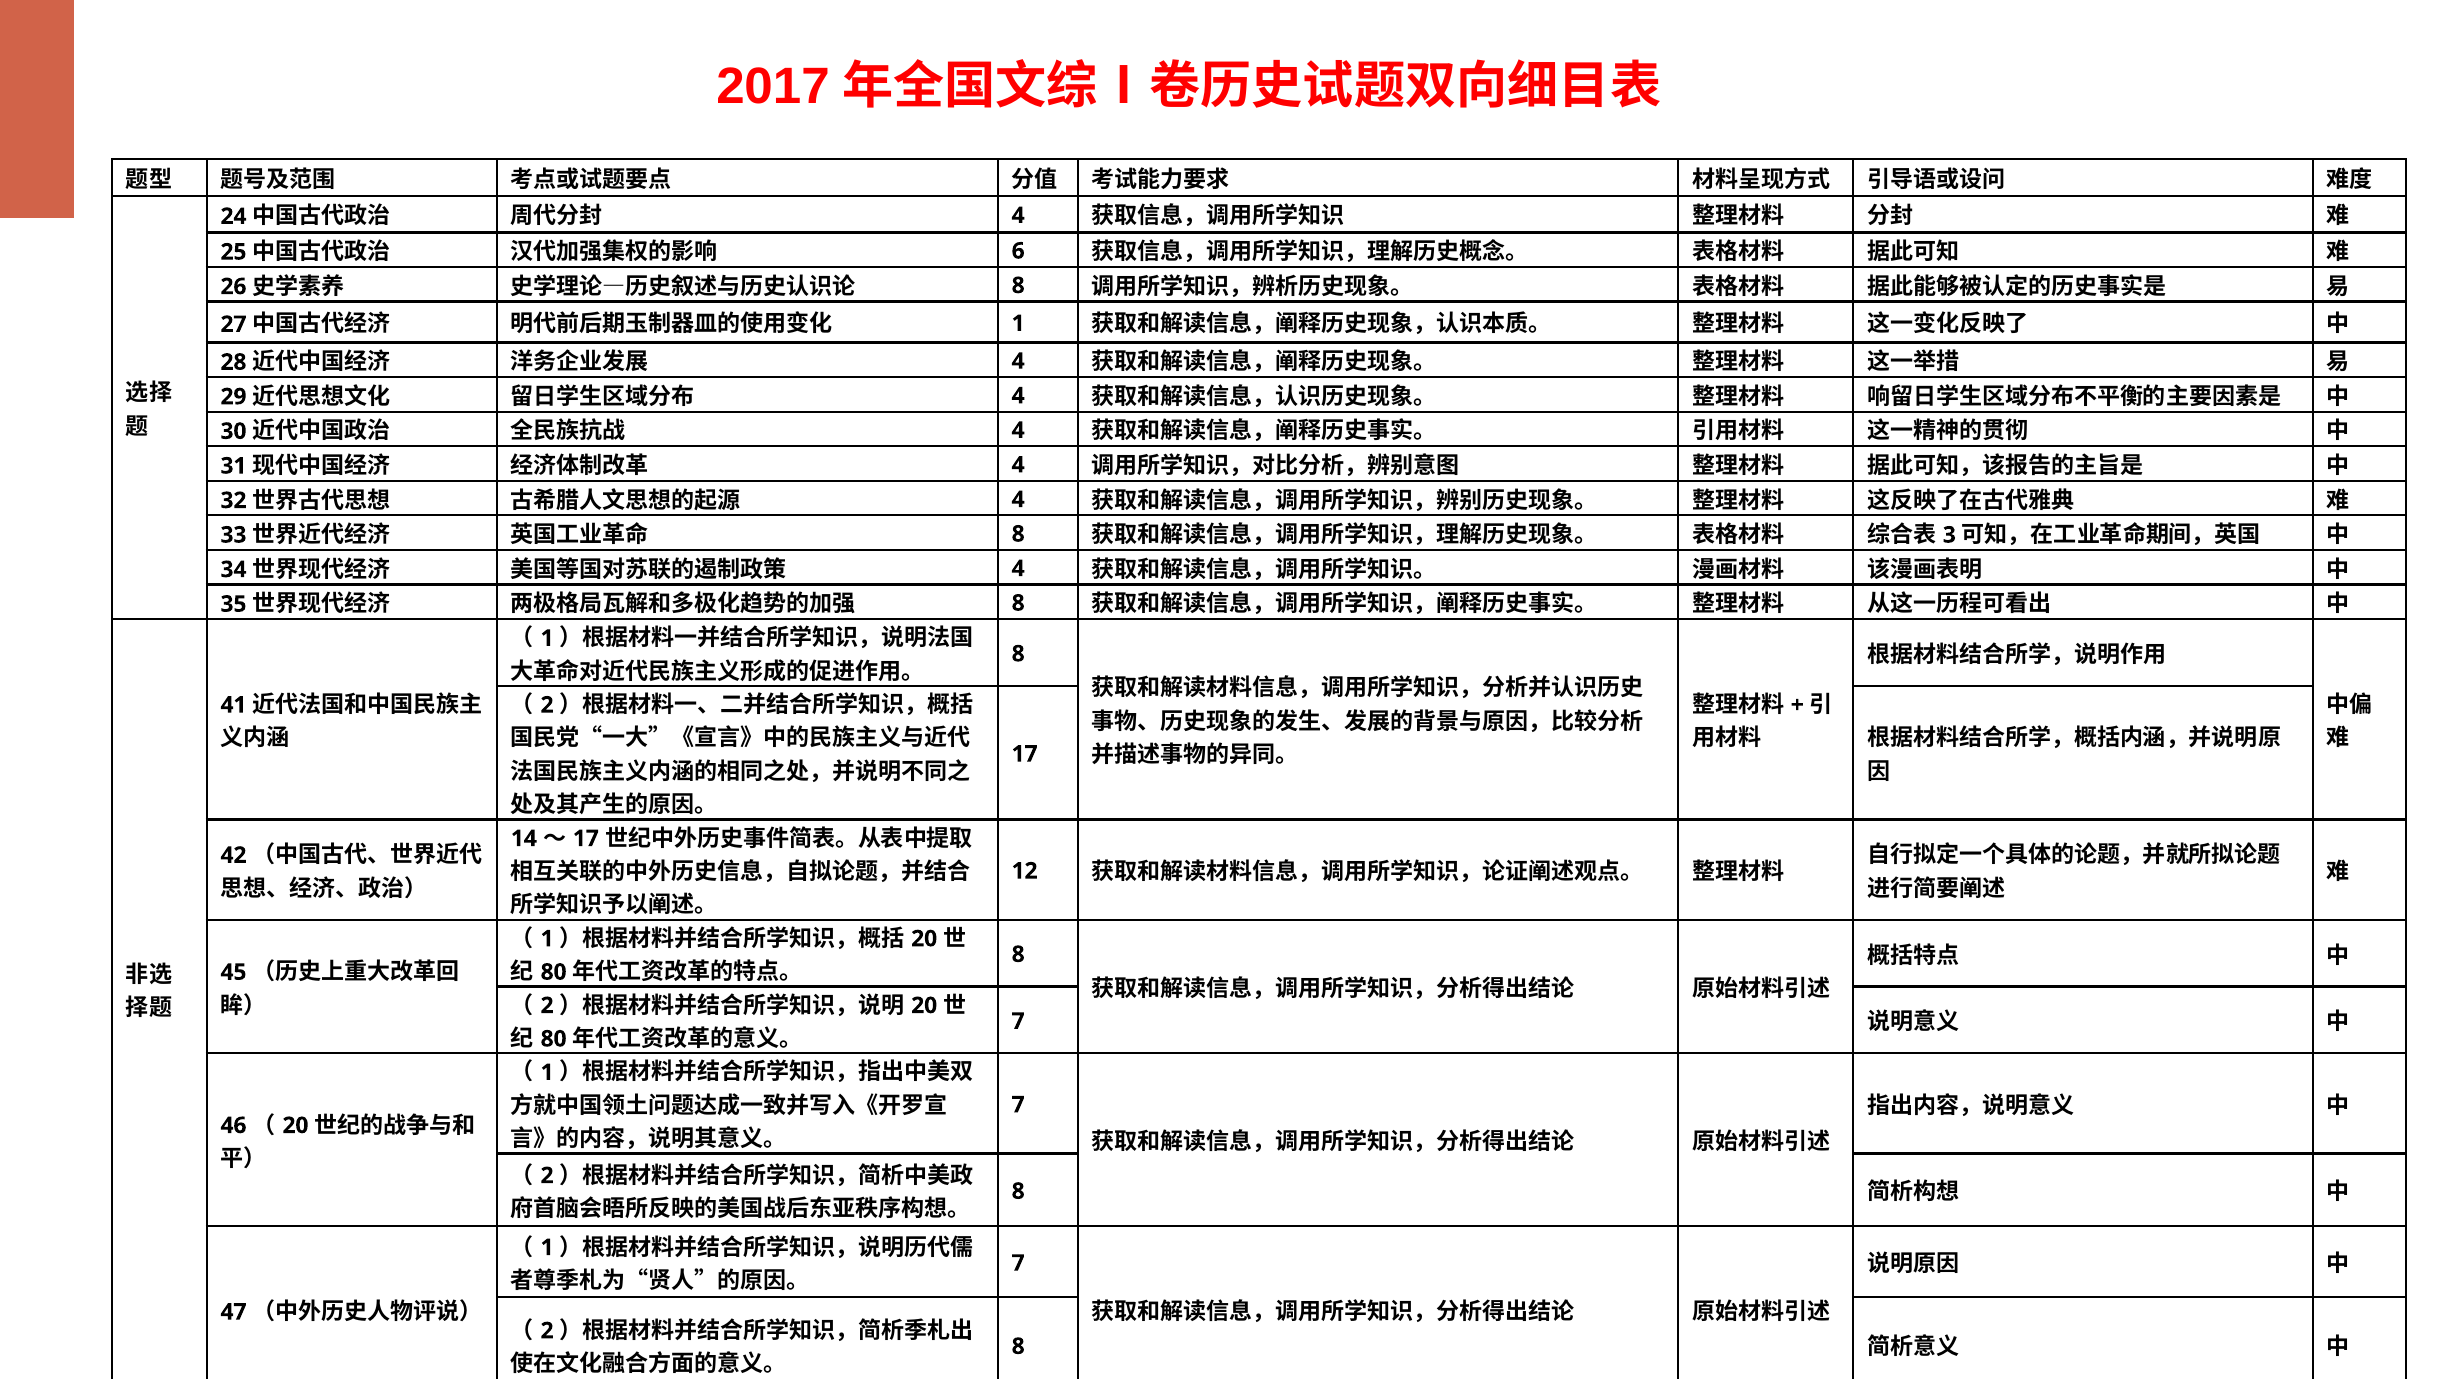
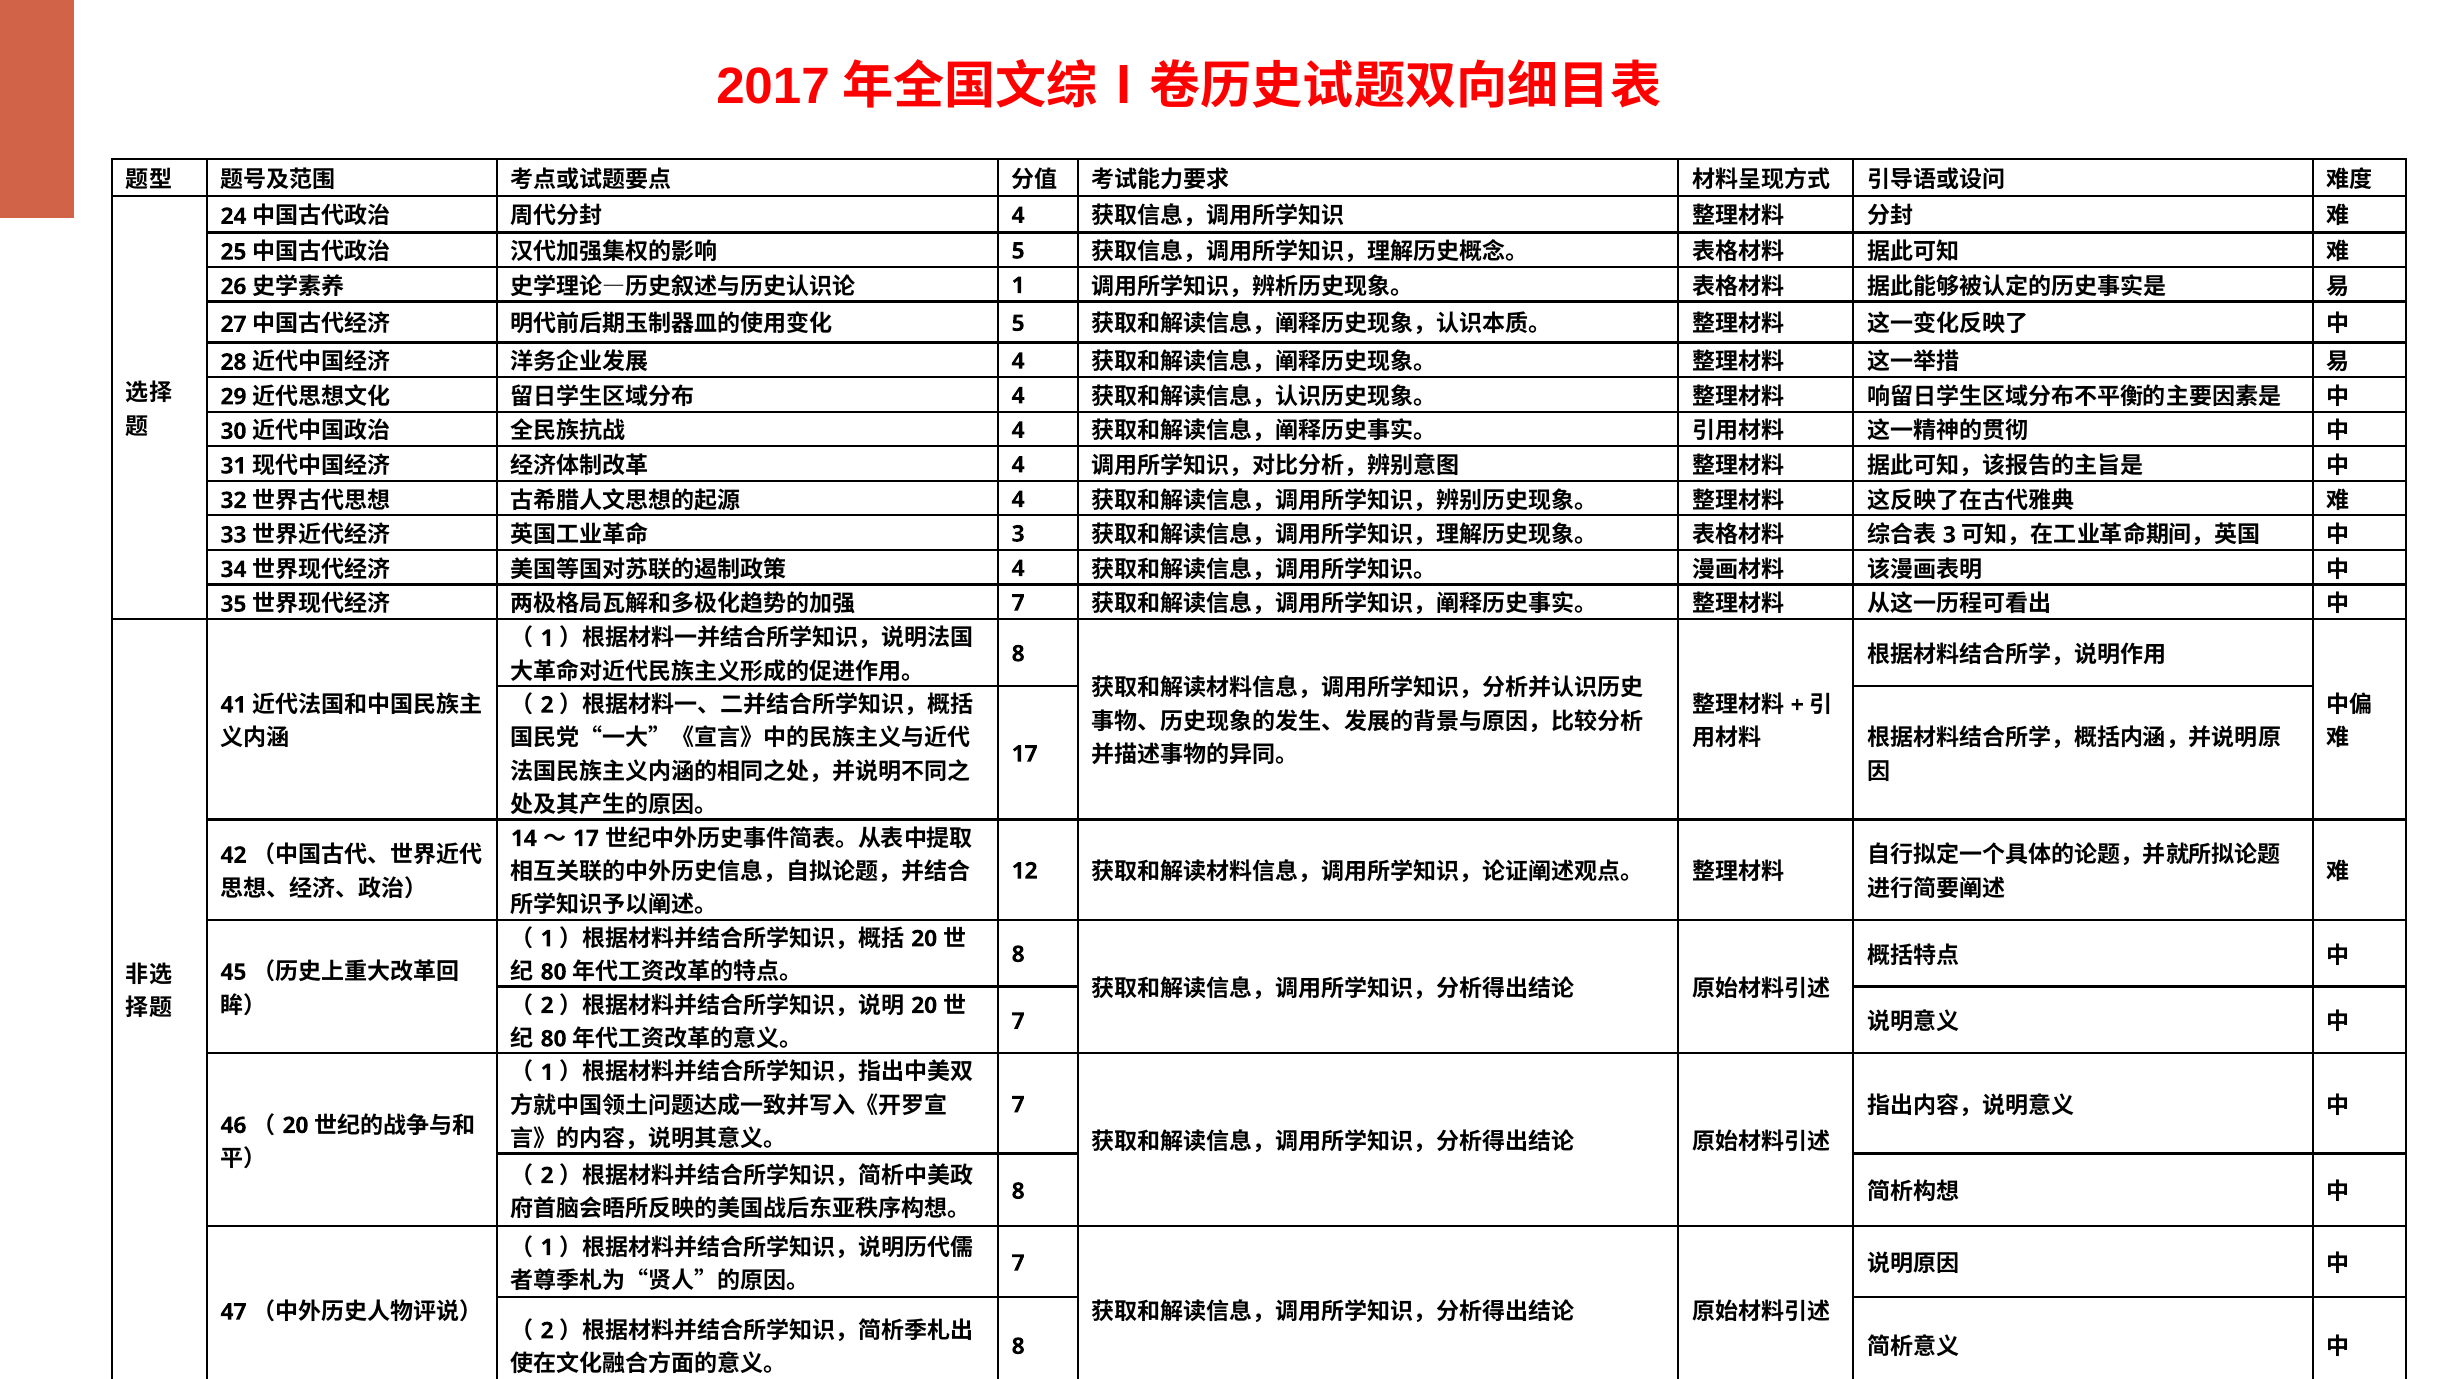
6: 6 -> 5 (1018, 251)
8: 8 -> 1 (1018, 286)
1: 1 -> 5 (1018, 323)
8: 8 -> 3 (1018, 534)
8: 8 -> 7 (1018, 603)
